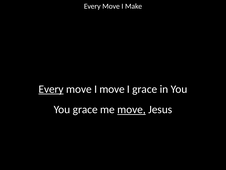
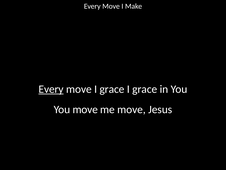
move I move: move -> grace (112, 89)
You grace: grace -> move (85, 109)
move underline: present -> none (132, 109)
